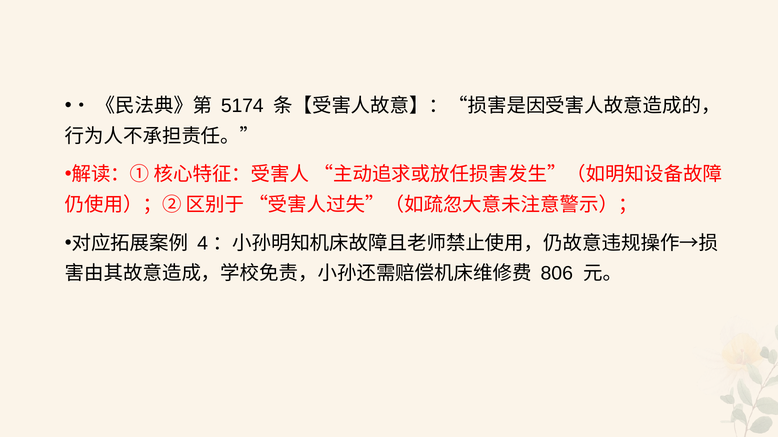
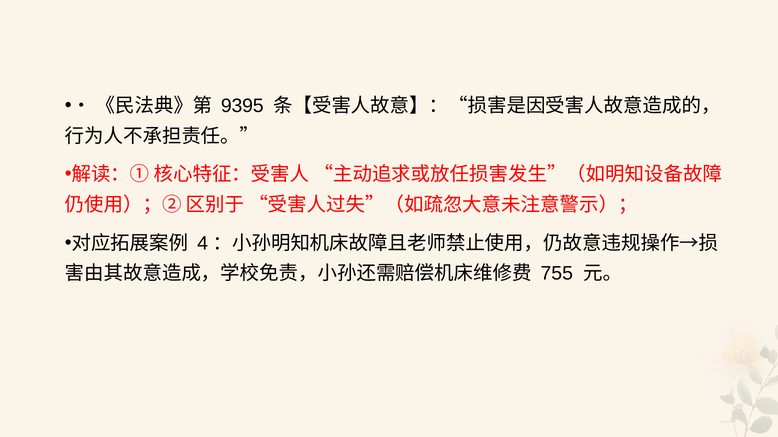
5174: 5174 -> 9395 (242, 106)
806: 806 -> 755 (557, 274)
